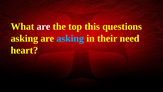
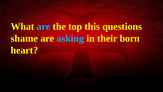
are colour: white -> light blue (44, 26)
asking: asking -> shame (24, 38)
need: need -> born (130, 38)
